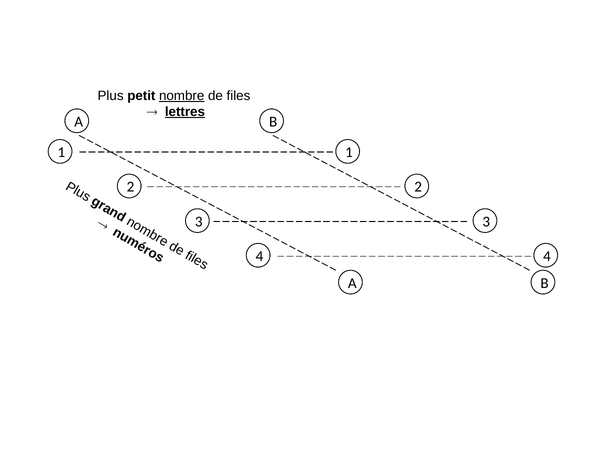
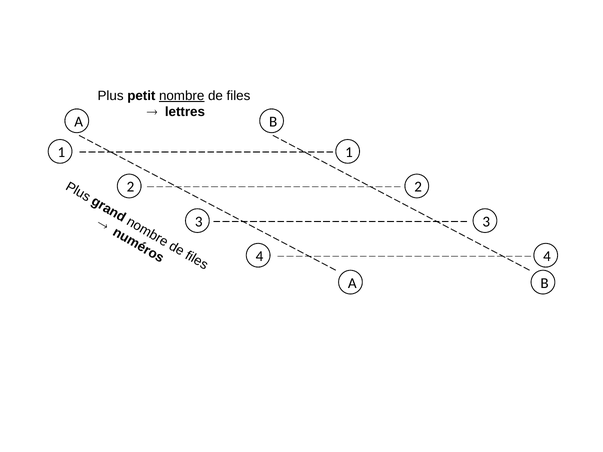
lettres underline: present -> none (185, 112)
